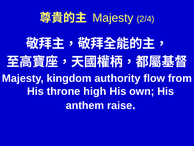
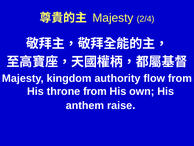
throne high: high -> from (95, 91)
